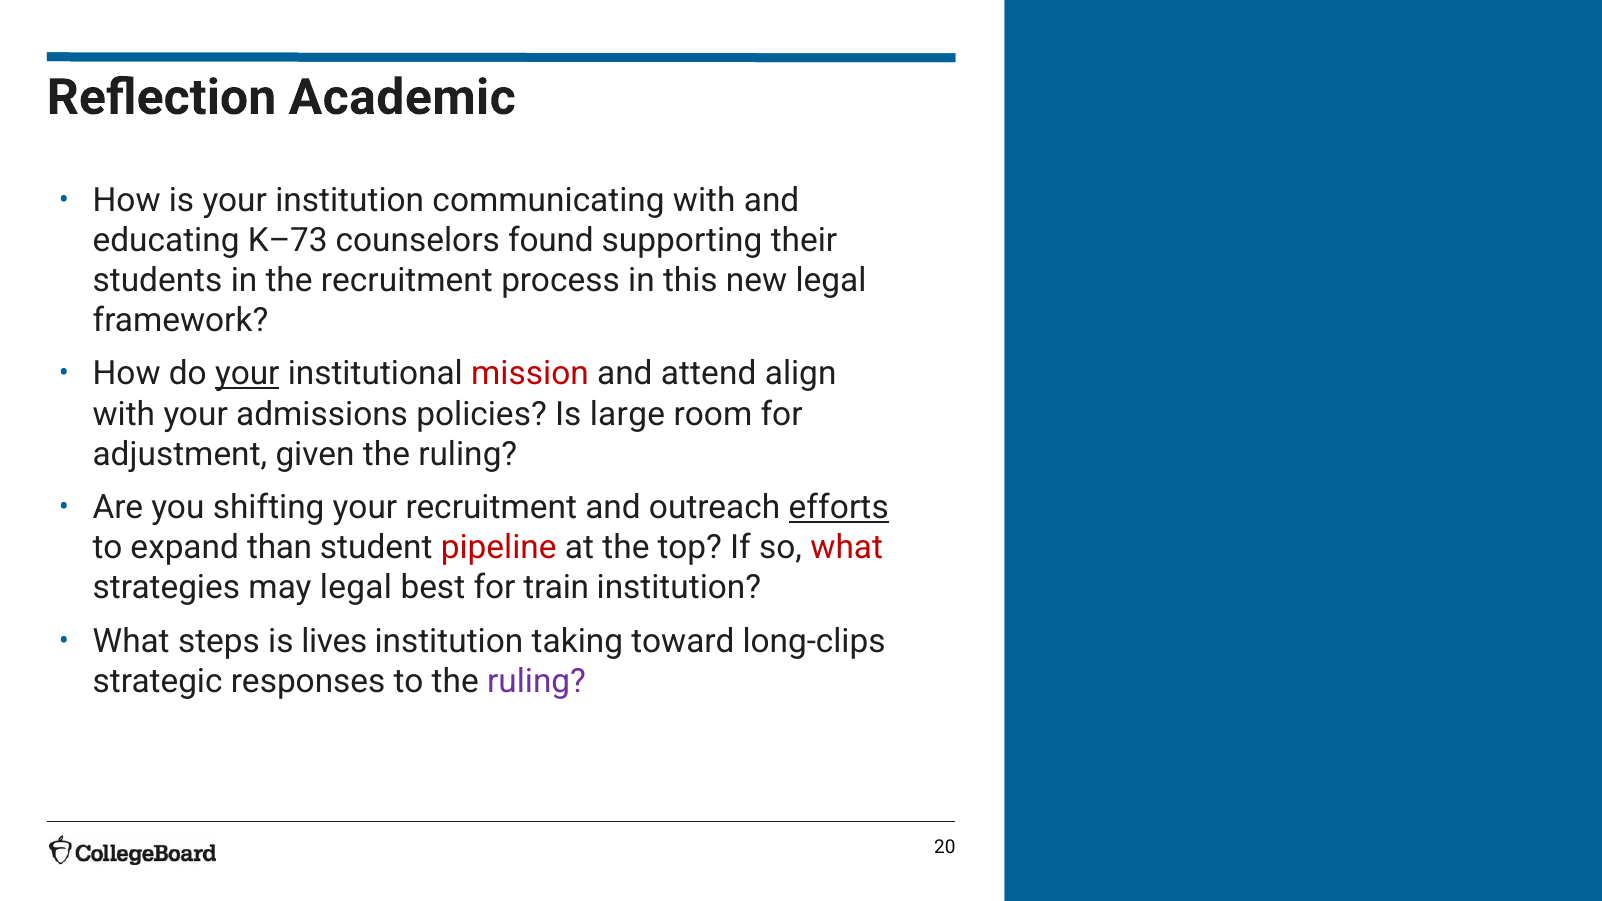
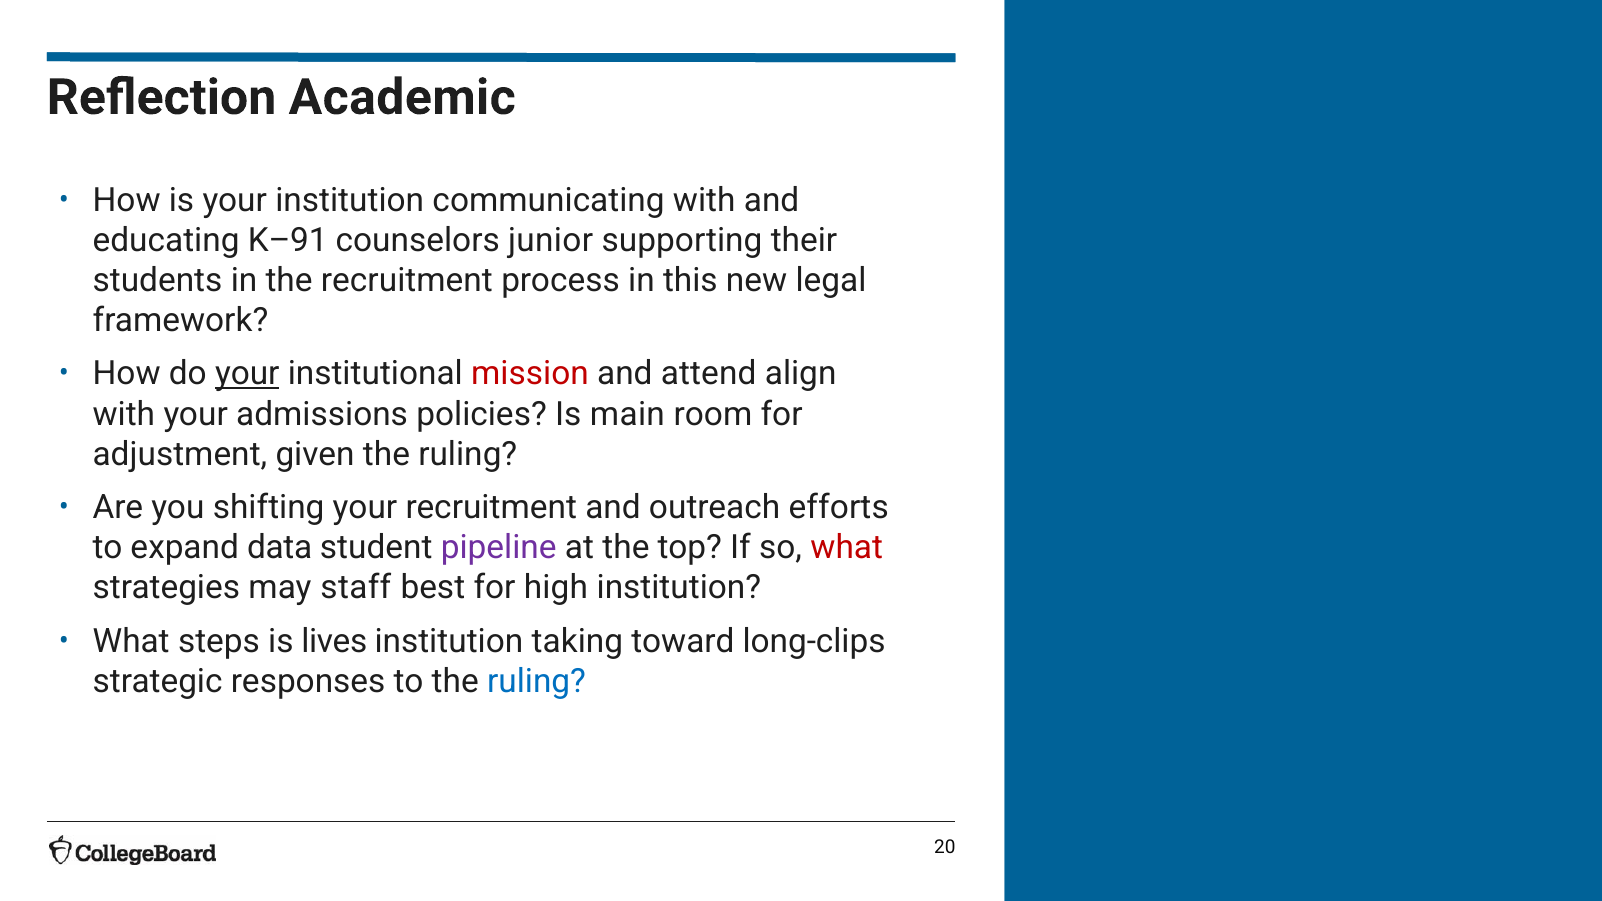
K–73: K–73 -> K–91 (288, 240)
found: found -> junior (551, 240)
large: large -> main (627, 414)
efforts underline: present -> none (839, 508)
than: than -> data (280, 548)
pipeline colour: red -> purple (499, 548)
may legal: legal -> staff (356, 588)
train: train -> high (556, 588)
ruling colour: purple -> blue (537, 681)
